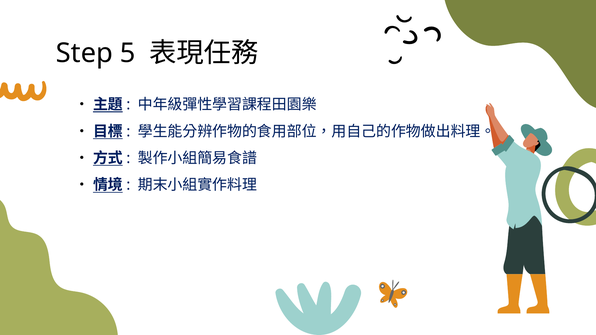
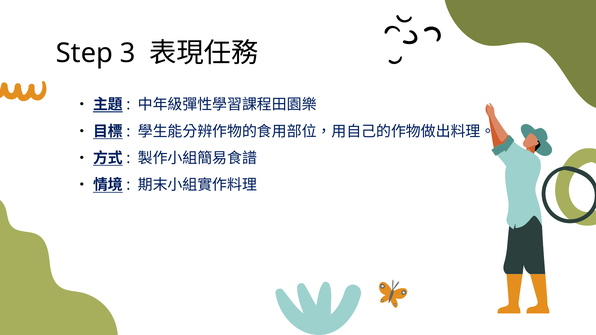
5: 5 -> 3 (128, 53)
